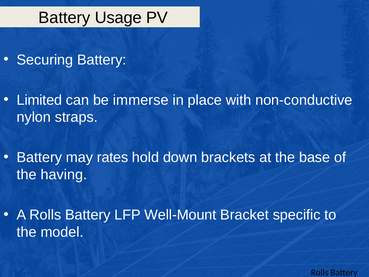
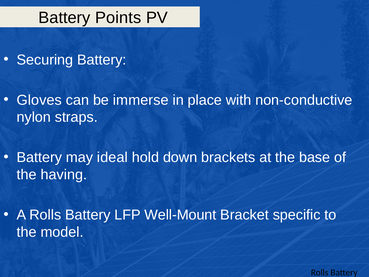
Usage: Usage -> Points (118, 18)
Limited: Limited -> Gloves (39, 100)
rates: rates -> ideal (112, 157)
